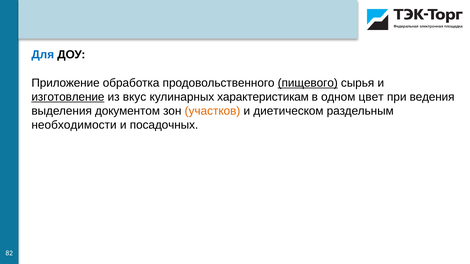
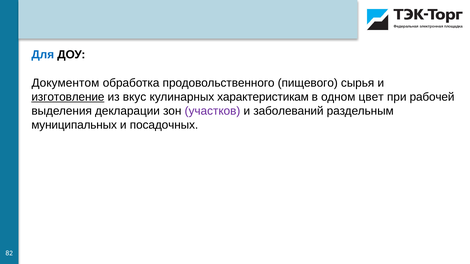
Приложение: Приложение -> Документом (65, 83)
пищевого underline: present -> none (308, 83)
ведения: ведения -> рабочей (432, 97)
документом: документом -> декларации (127, 111)
участков colour: orange -> purple (212, 111)
диетическом: диетическом -> заболеваний (288, 111)
необходимости: необходимости -> муниципальных (74, 125)
